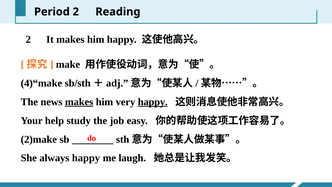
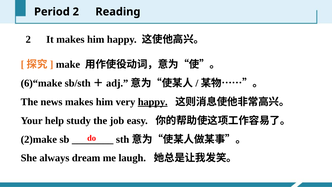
4)“make: 4)“make -> 6)“make (41, 83)
makes underline: present -> none (79, 102)
always happy: happy -> dream (86, 158)
